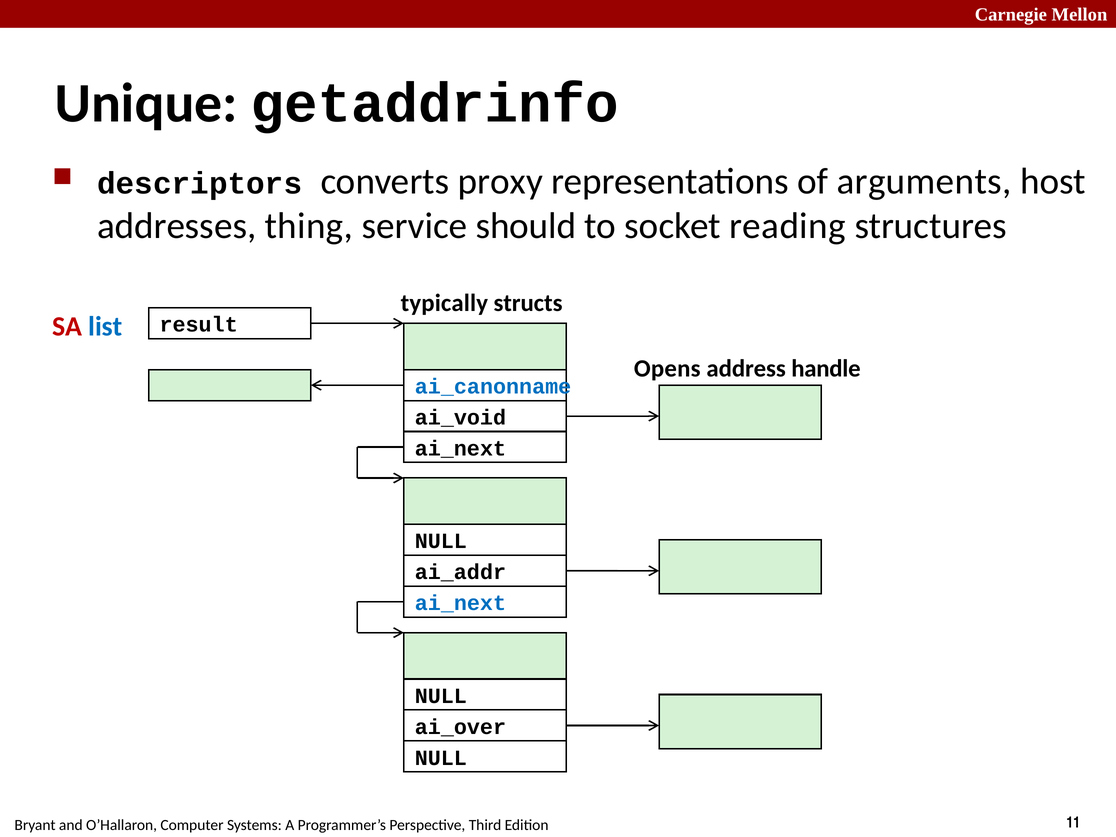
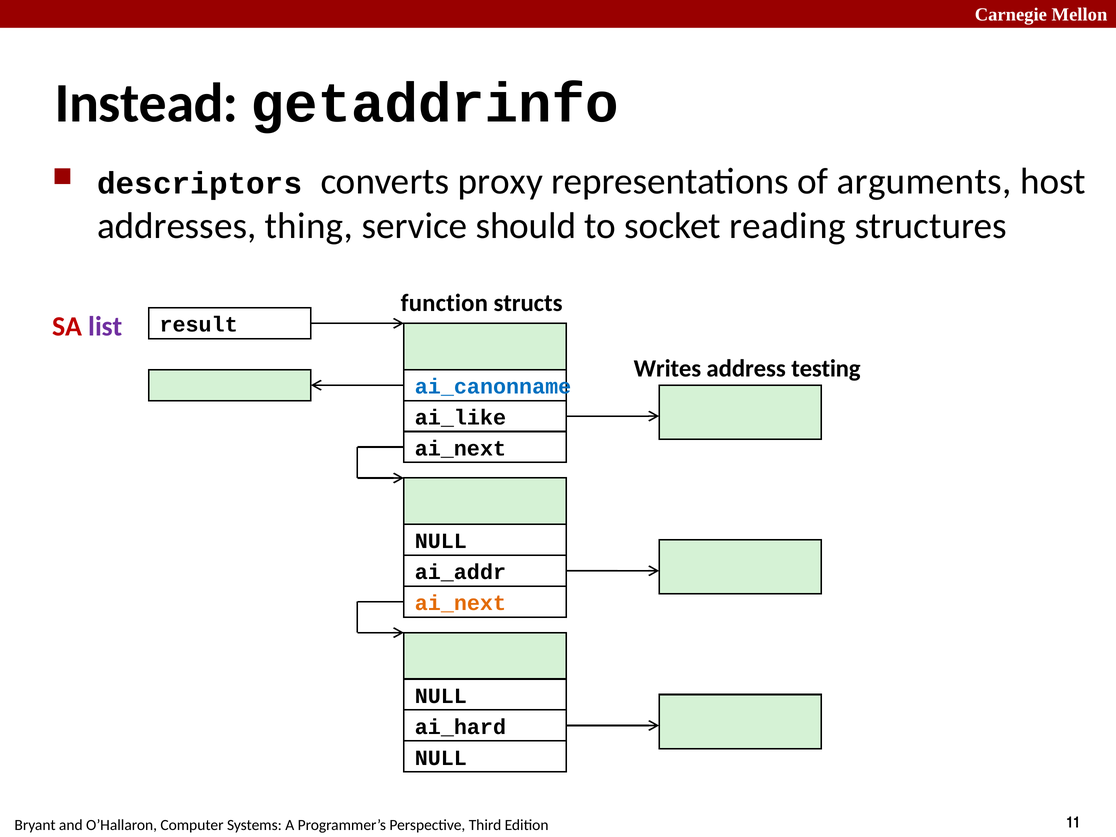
Unique: Unique -> Instead (147, 104)
typically: typically -> function (444, 303)
list colour: blue -> purple (105, 326)
Opens: Opens -> Writes (667, 369)
handle: handle -> testing (826, 369)
ai_void: ai_void -> ai_like (460, 418)
ai_next colour: blue -> orange (460, 603)
ai_over: ai_over -> ai_hard (460, 727)
